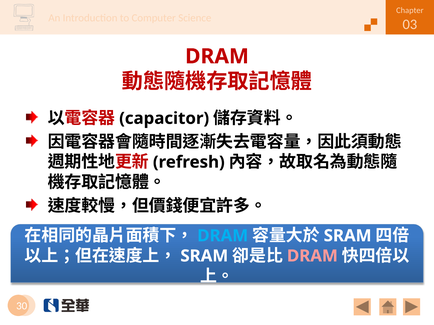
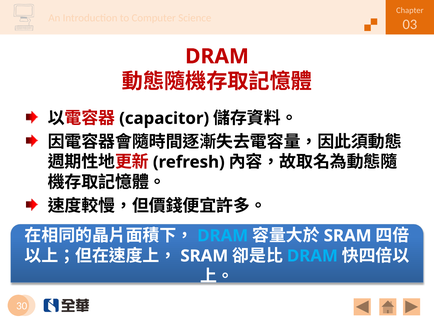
DRAM colour: pink -> light blue (312, 256)
